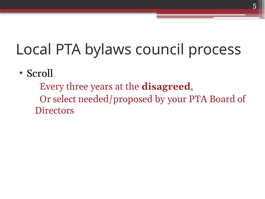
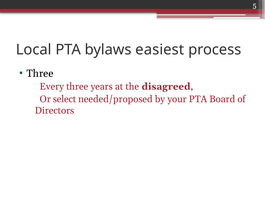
council: council -> easiest (160, 50)
Scroll: Scroll -> Three (40, 73)
